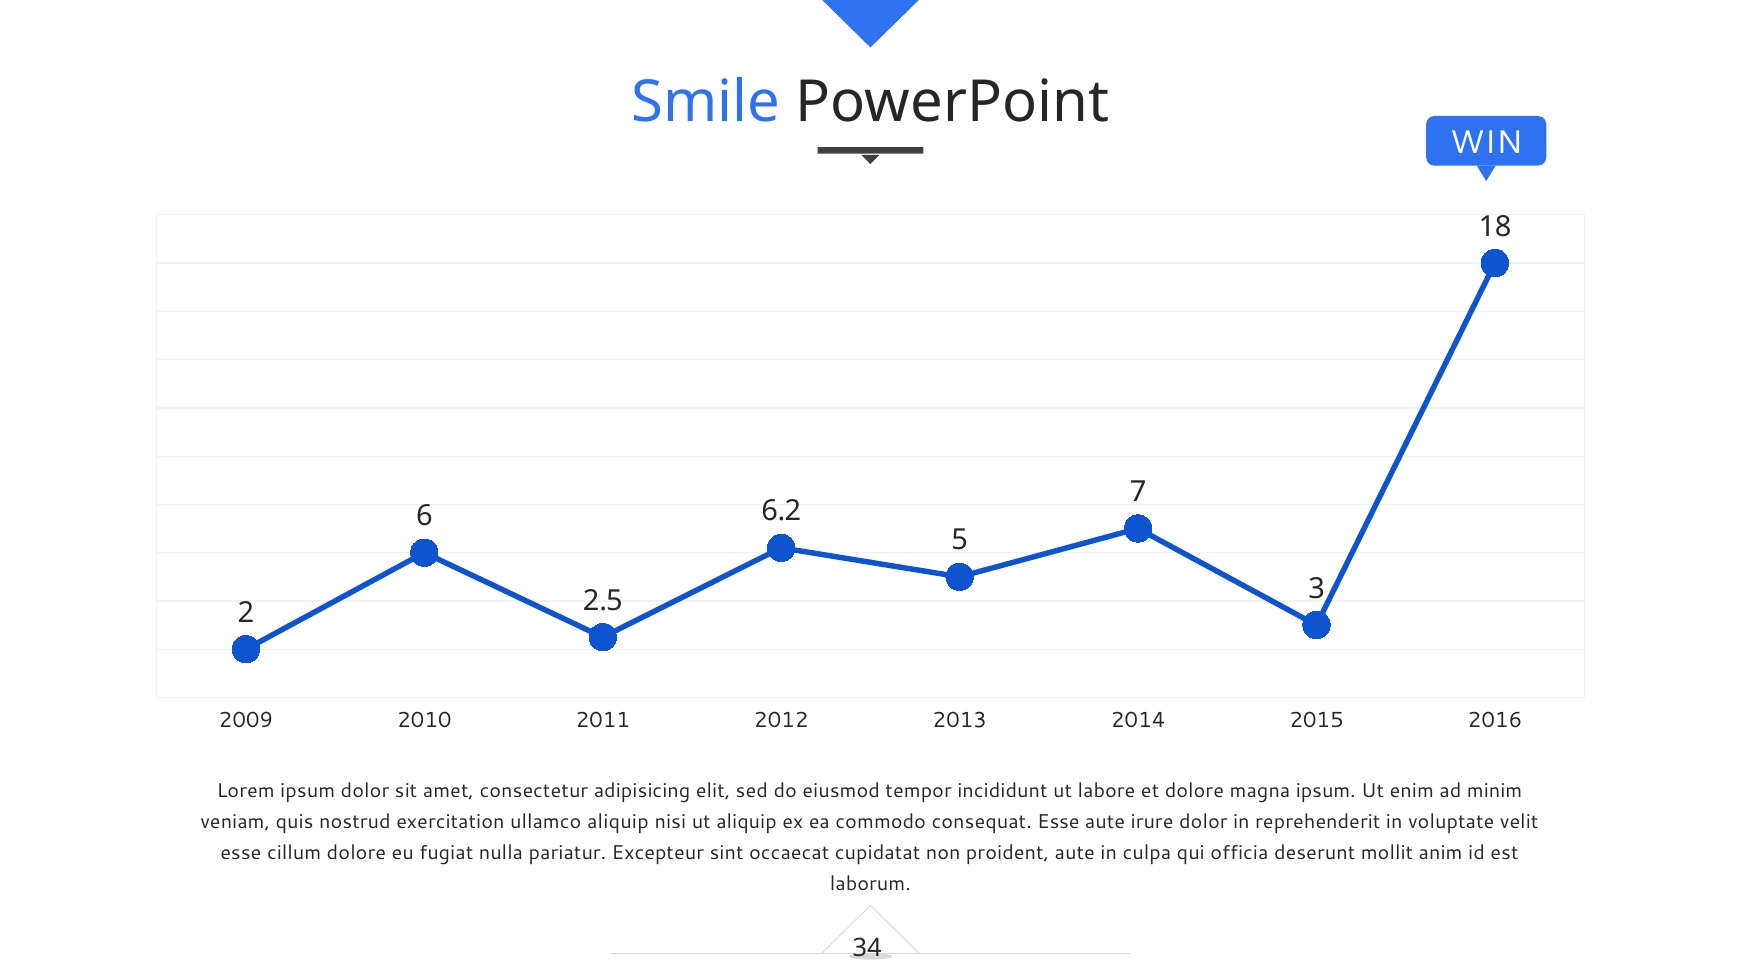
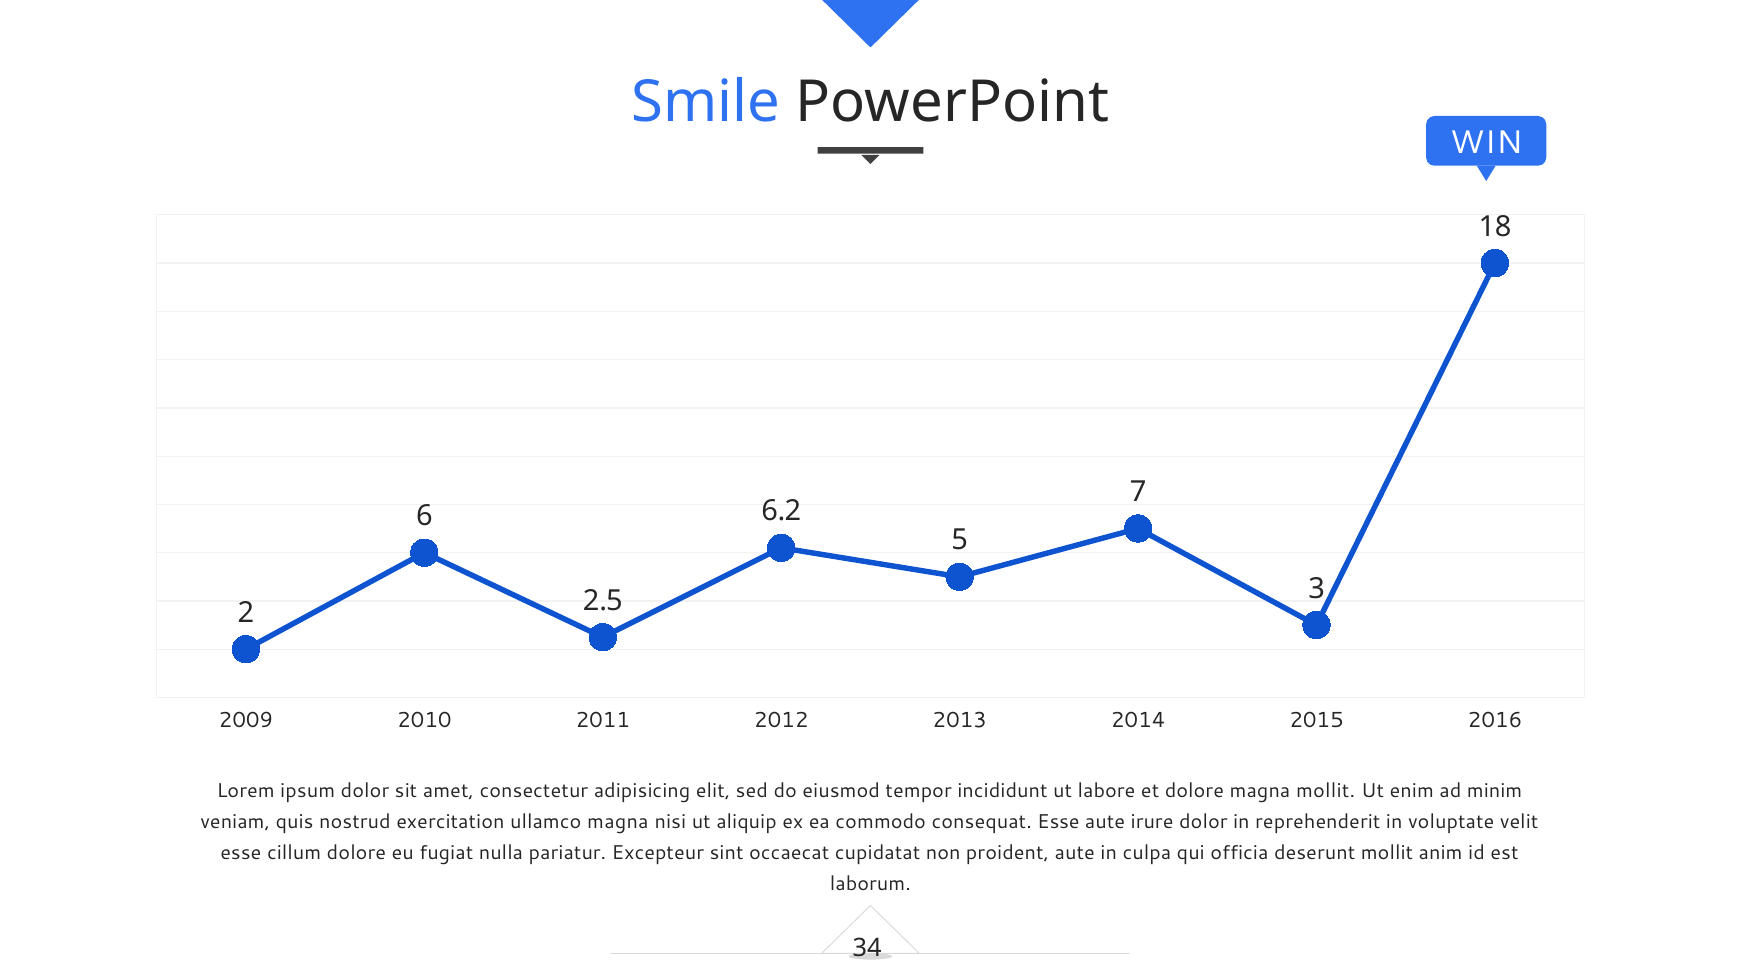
magna ipsum: ipsum -> mollit (1326, 791)
ullamco aliquip: aliquip -> magna (618, 822)
